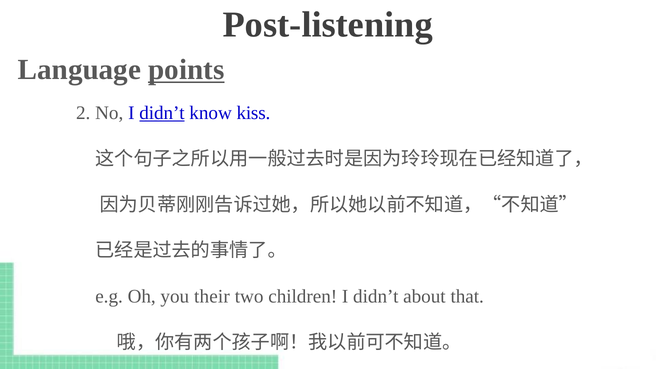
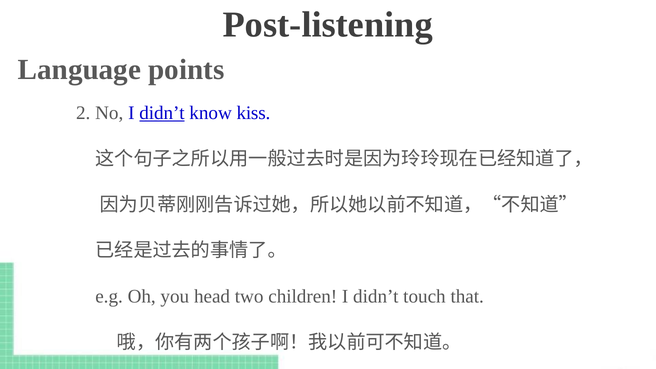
points underline: present -> none (186, 70)
their: their -> head (212, 297)
about: about -> touch (424, 297)
